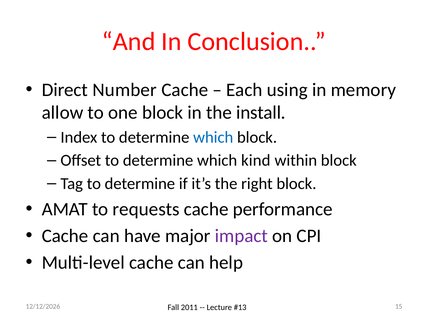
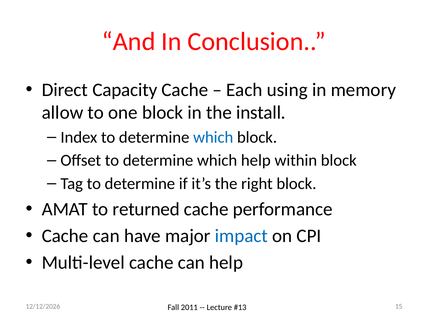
Number: Number -> Capacity (125, 90)
which kind: kind -> help (256, 160)
requests: requests -> returned (146, 209)
impact colour: purple -> blue (241, 236)
